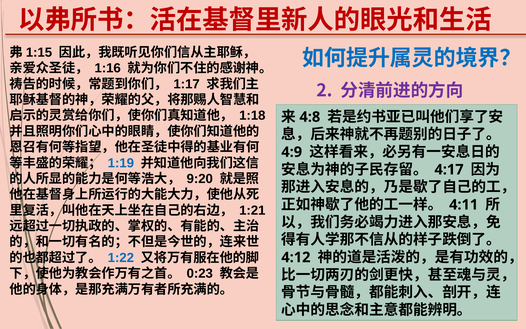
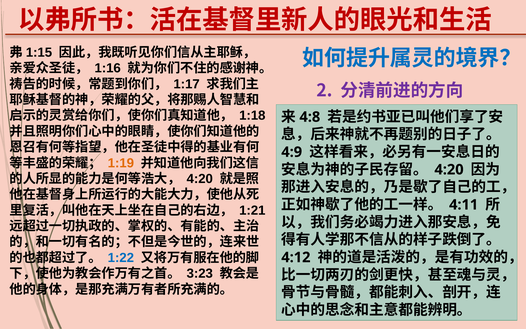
1:19 colour: blue -> orange (121, 163)
4:17: 4:17 -> 4:20 (449, 169)
9:20: 9:20 -> 4:20 (200, 179)
0:23: 0:23 -> 3:23 (200, 273)
